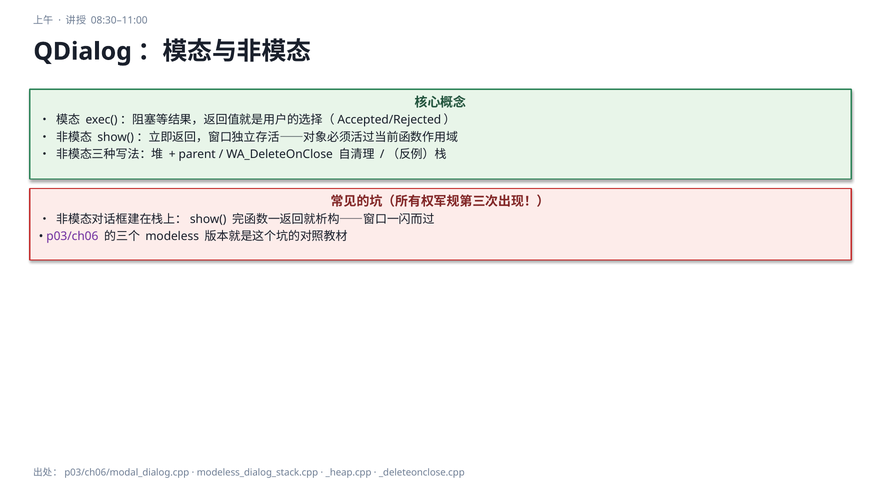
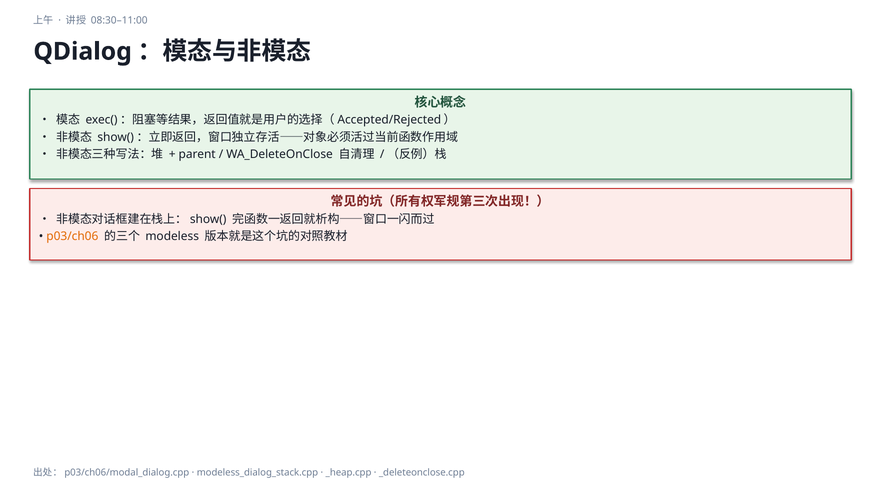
p03/ch06 colour: purple -> orange (72, 236)
